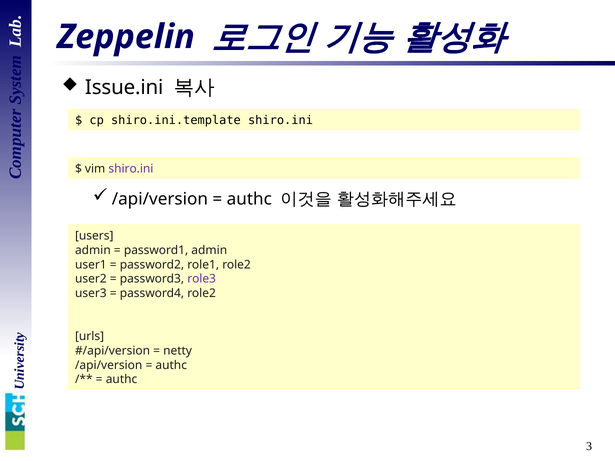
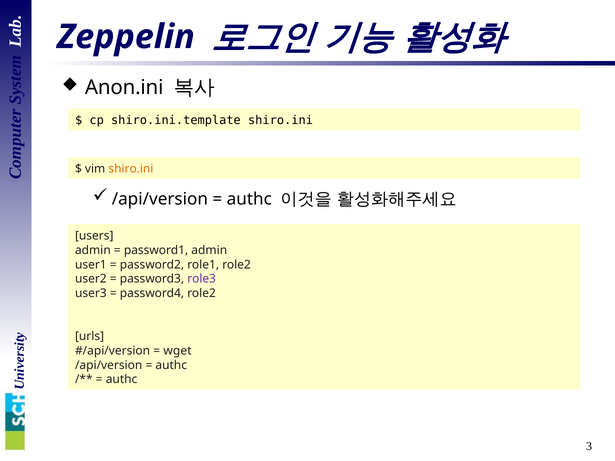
Issue.ini: Issue.ini -> Anon.ini (124, 88)
shiro.ini colour: purple -> orange (131, 169)
netty: netty -> wget (177, 351)
